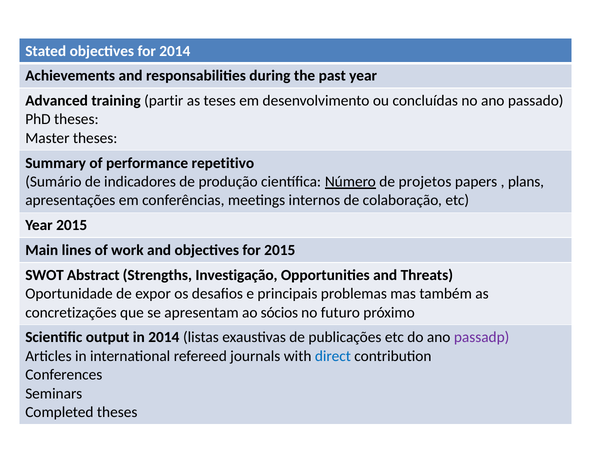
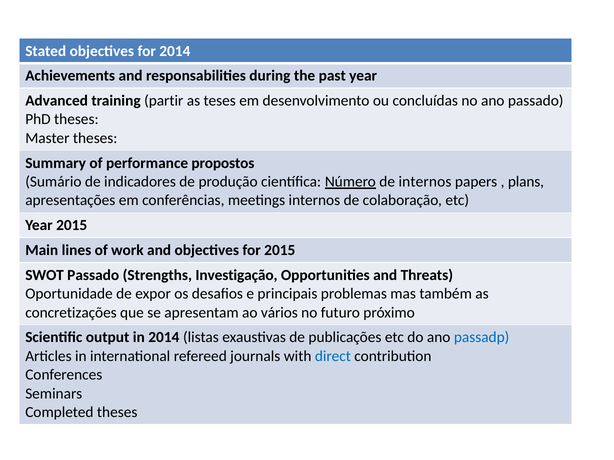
repetitivo: repetitivo -> propostos (223, 163)
de projetos: projetos -> internos (425, 182)
SWOT Abstract: Abstract -> Passado (93, 275)
sócios: sócios -> vários (279, 313)
passadp colour: purple -> blue (482, 338)
